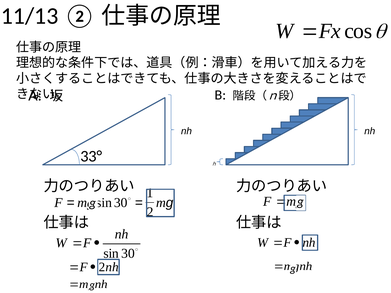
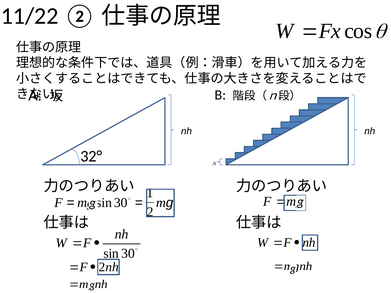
11/13: 11/13 -> 11/22 (30, 16)
33°: 33° -> 32° (91, 156)
